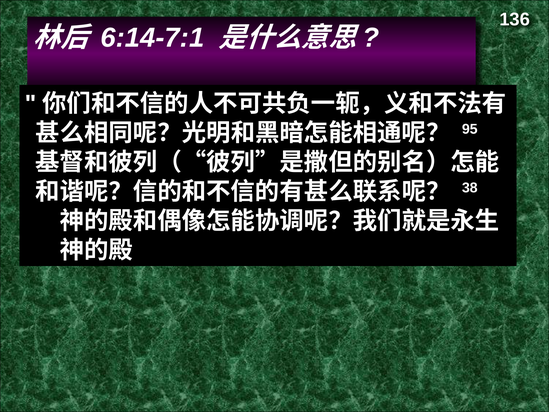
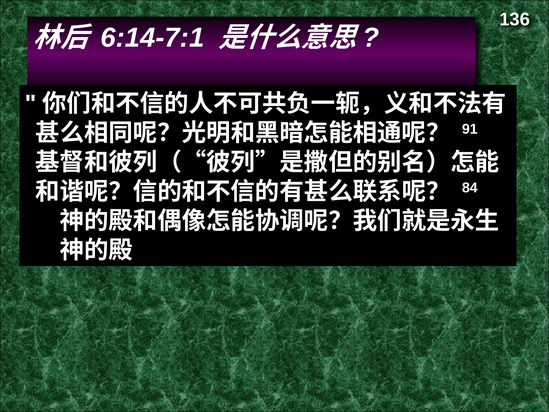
95: 95 -> 91 (470, 129)
38: 38 -> 84 (470, 188)
